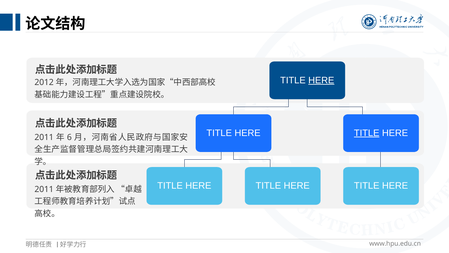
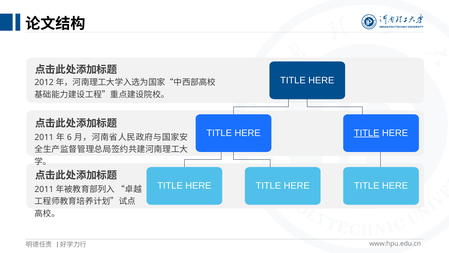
HERE underline: present -> none (321, 80)
